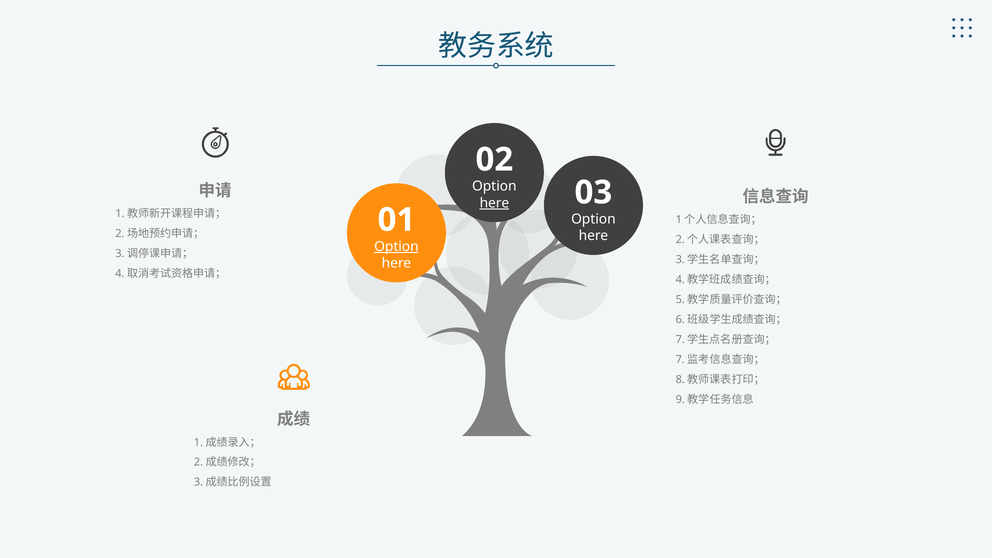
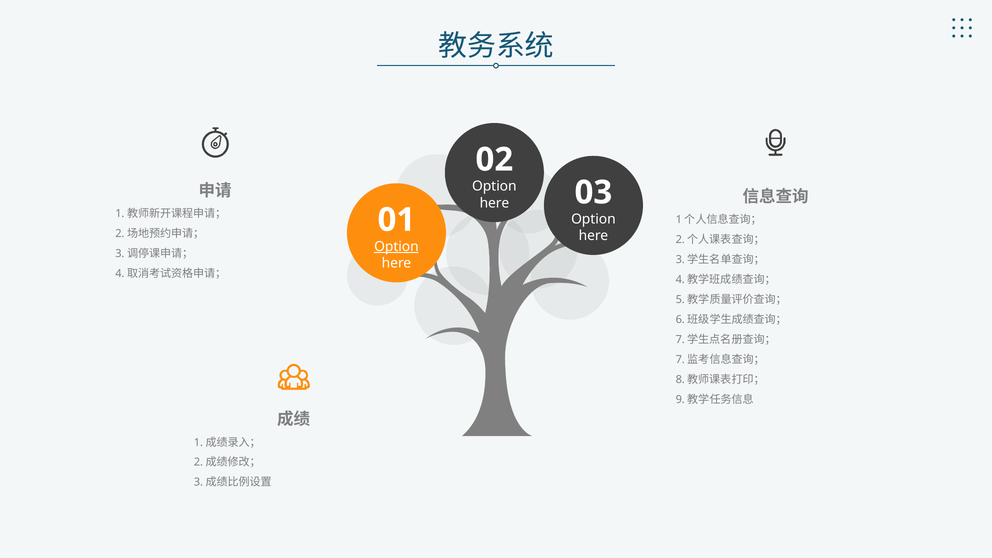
here underline: present -> none (494, 203)
